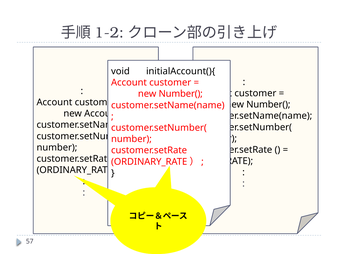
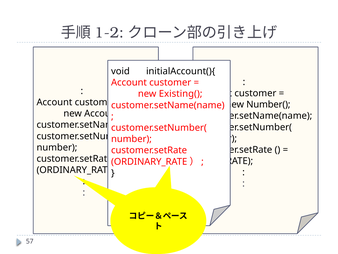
Number(: Number( -> Existing( (181, 94)
